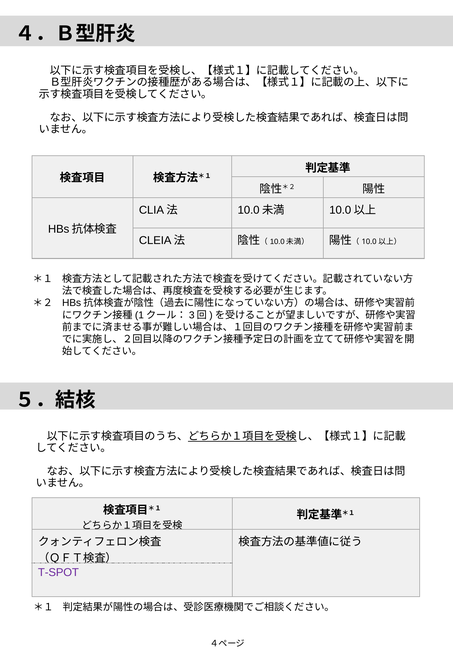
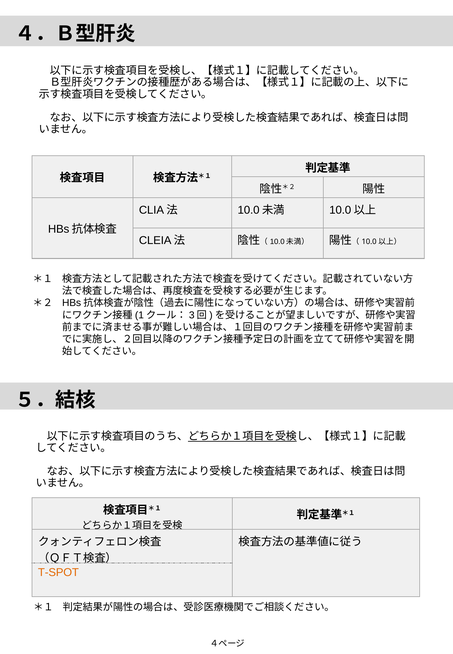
T-SPOT colour: purple -> orange (58, 573)
